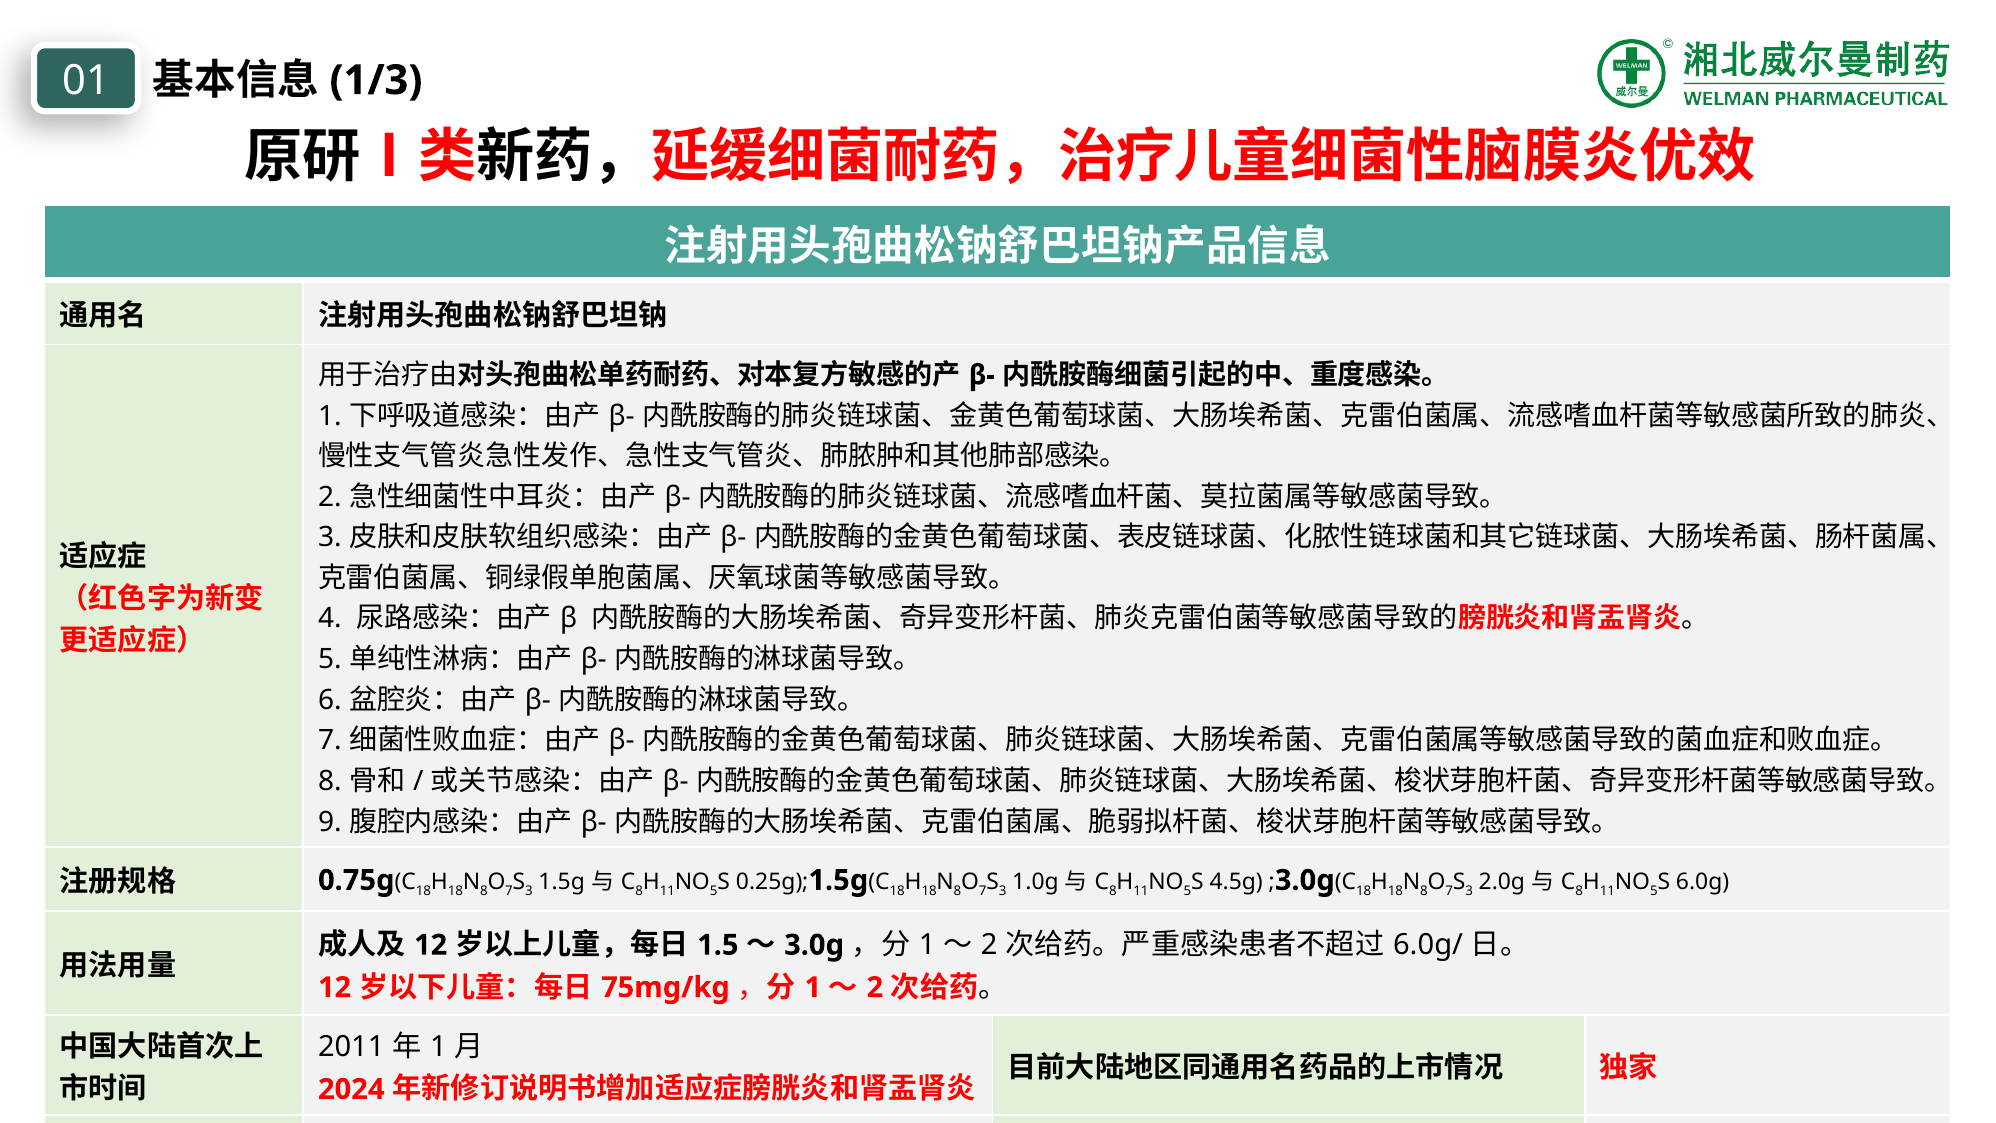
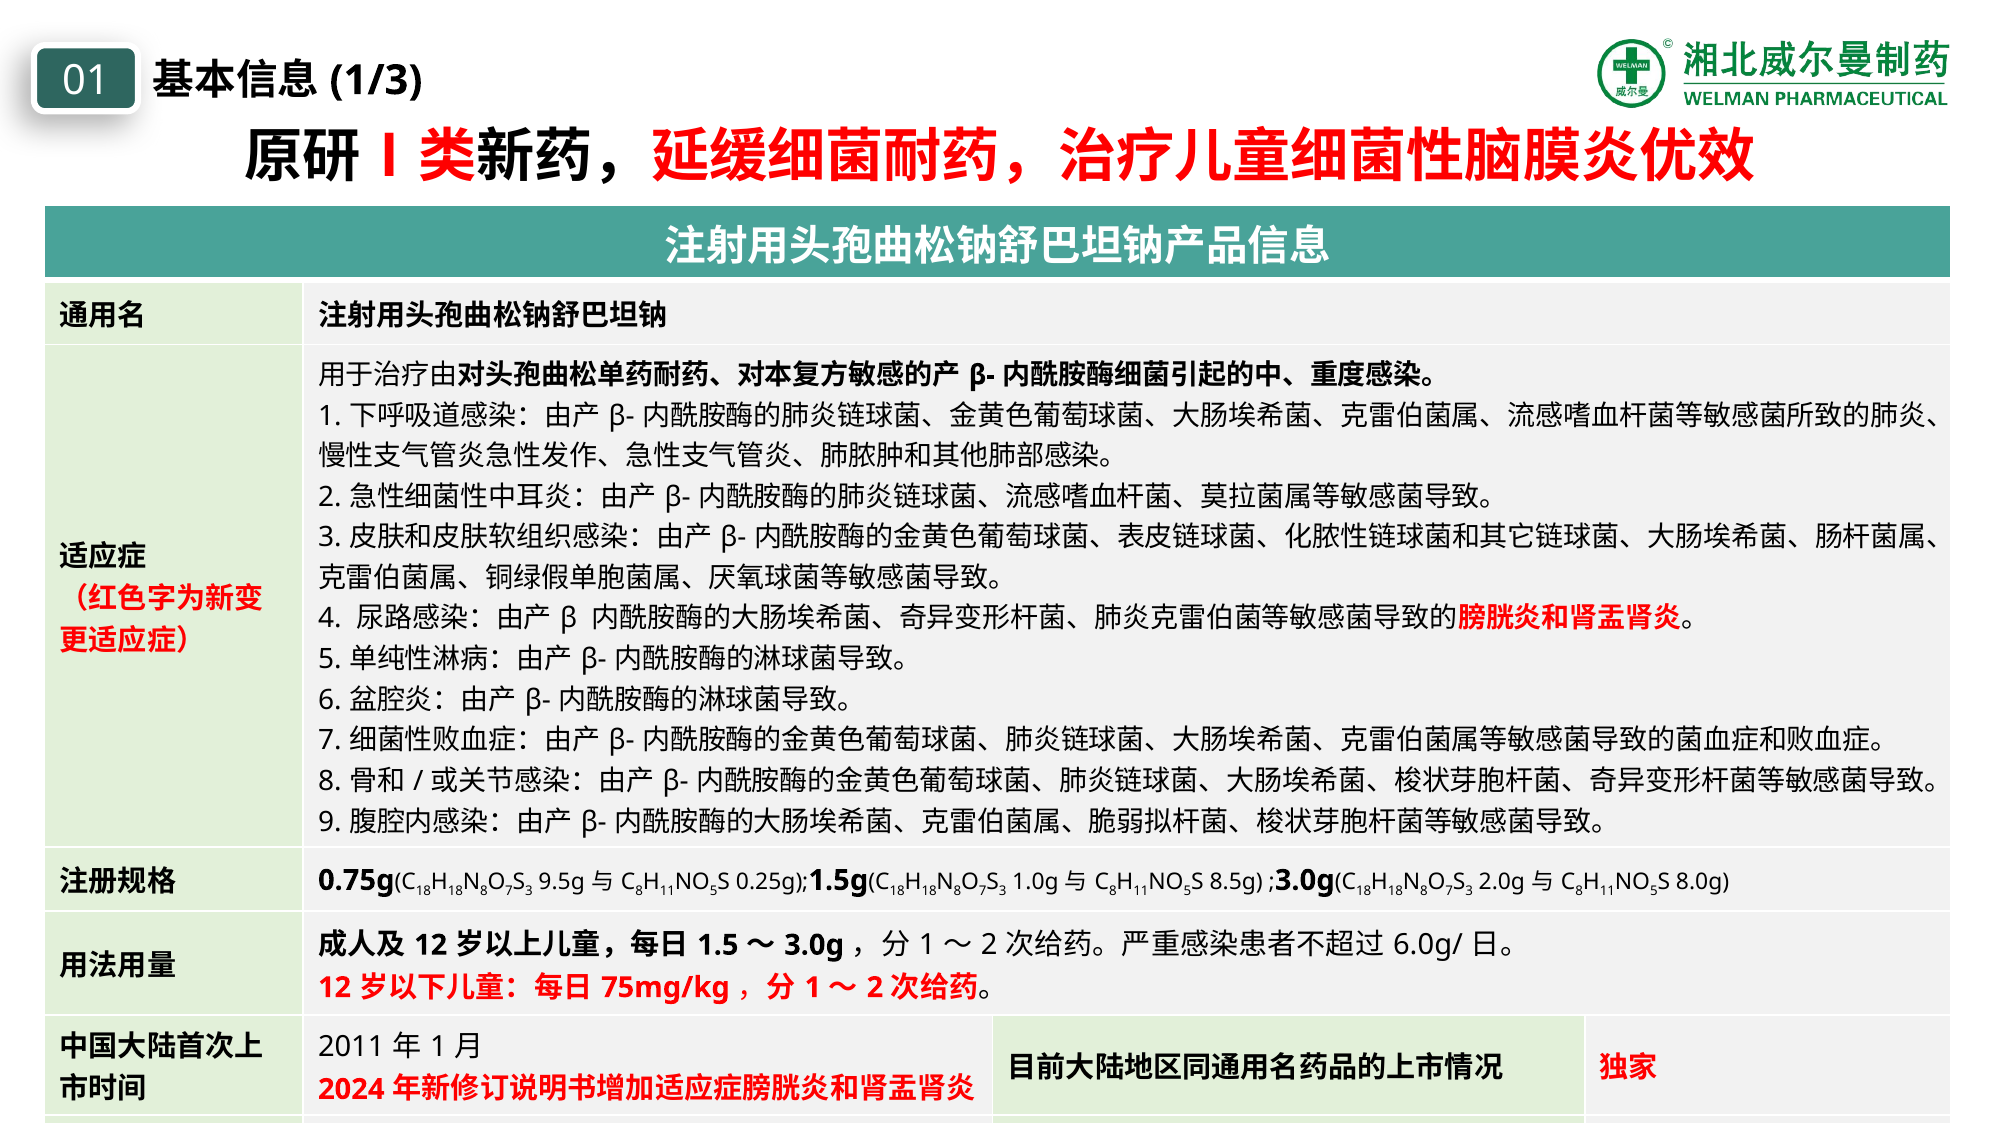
1.5g: 1.5g -> 9.5g (562, 882)
4.5g: 4.5g -> 8.5g (1236, 882)
6.0g: 6.0g -> 8.0g (1703, 882)
